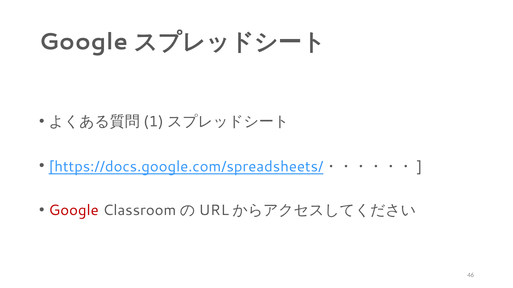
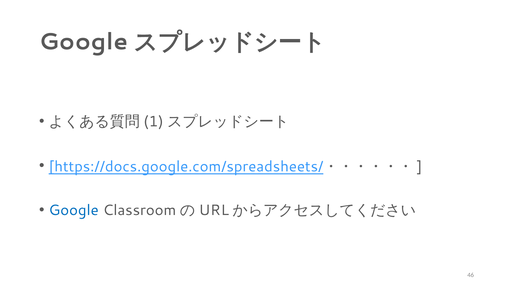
Google colour: red -> blue (74, 211)
